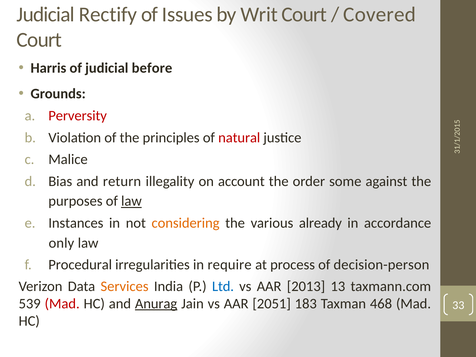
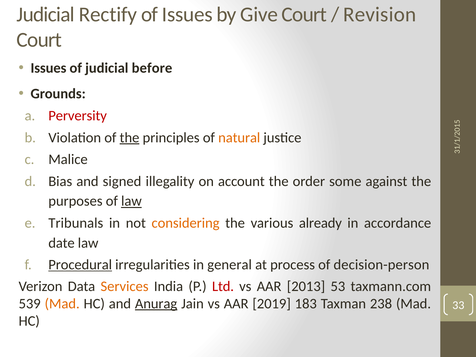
Writ: Writ -> Give (259, 15)
Covered: Covered -> Revision (380, 15)
Harris: Harris -> Issues (48, 68)
the underline: none -> present (130, 138)
natural colour: red -> orange (239, 138)
return: return -> signed (122, 181)
Instances: Instances -> Tribunals (76, 223)
only: only -> date (62, 243)
Procedural underline: none -> present (80, 265)
require: require -> general (230, 265)
Ltd colour: blue -> red (223, 286)
13: 13 -> 53 (338, 286)
Mad colour: red -> orange (62, 304)
2051: 2051 -> 2019 (272, 304)
468: 468 -> 238 (381, 304)
